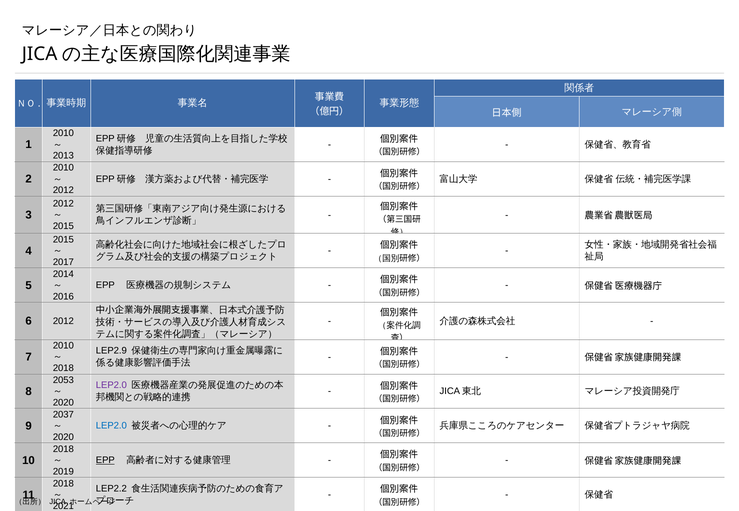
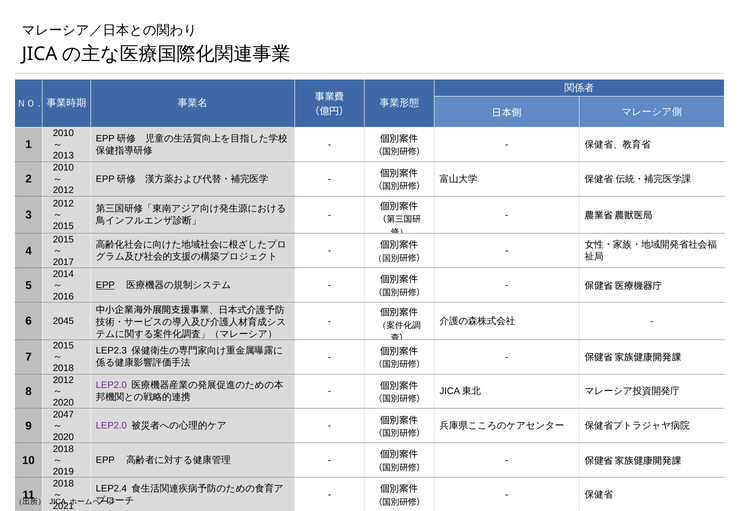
EPP underline: none -> present (105, 285)
6 2012: 2012 -> 2045 (63, 321)
2010: 2010 -> 2015 (63, 346)
LEP2.9: LEP2.9 -> LEP2.3 (111, 351)
2053: 2053 -> 2012 (63, 381)
2037: 2037 -> 2047 (63, 415)
LEP2.0 colour: blue -> purple (111, 426)
EPP underline: present -> none (105, 461)
LEP2.2: LEP2.2 -> LEP2.4 (111, 489)
